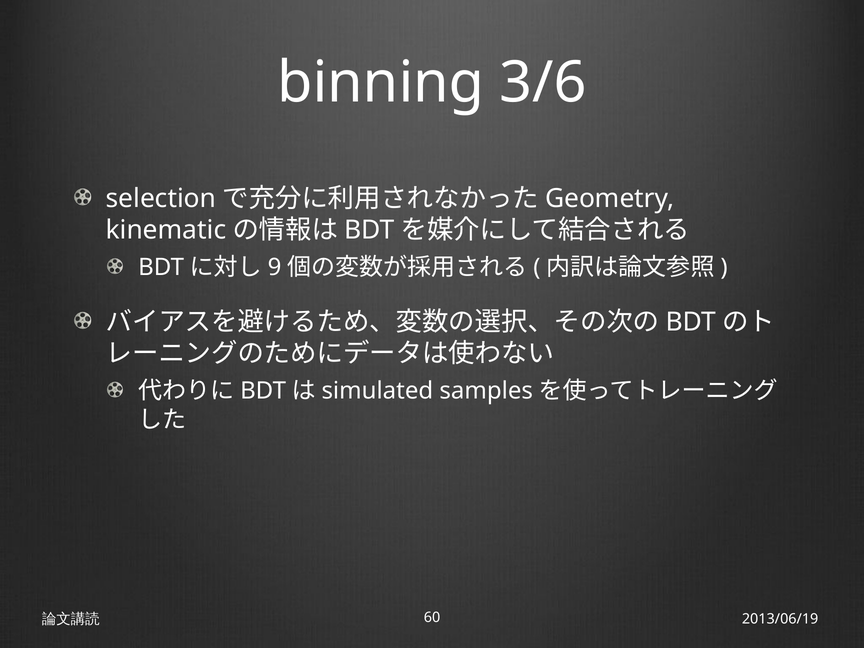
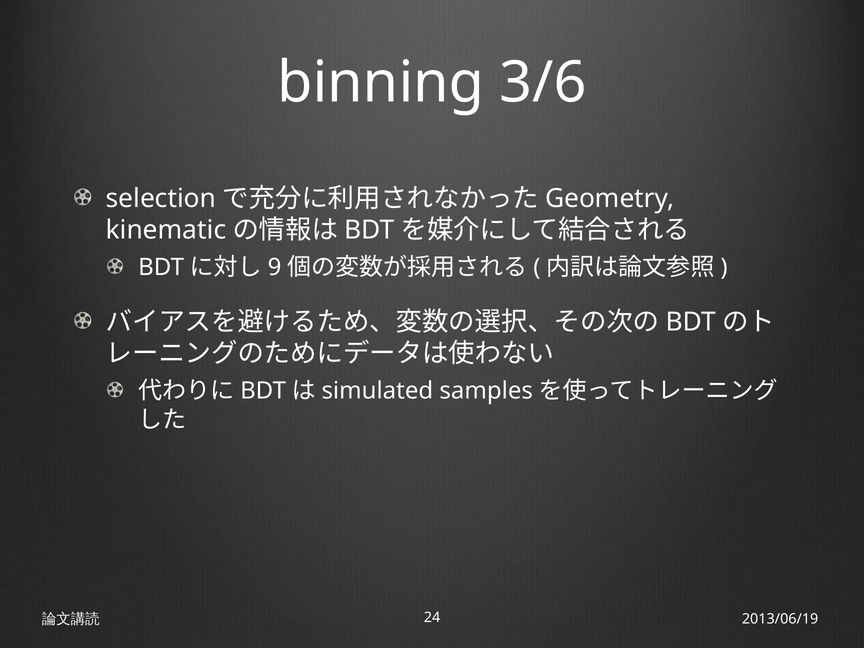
60: 60 -> 24 (432, 618)
